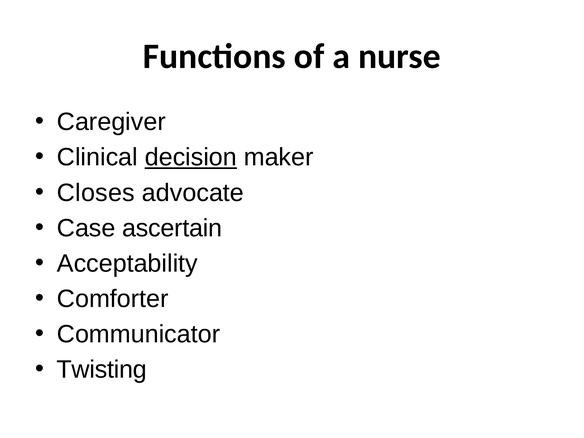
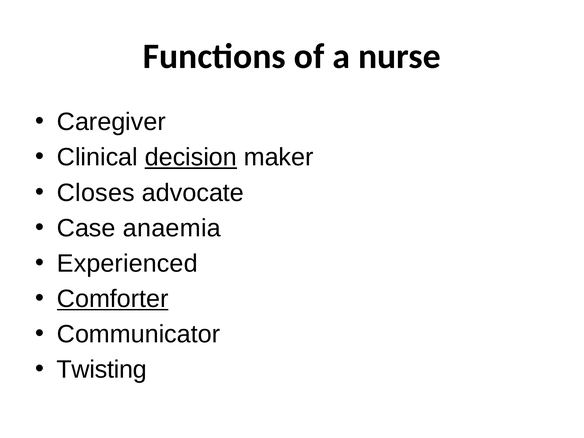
ascertain: ascertain -> anaemia (172, 228)
Acceptability: Acceptability -> Experienced (127, 264)
Comforter underline: none -> present (113, 299)
